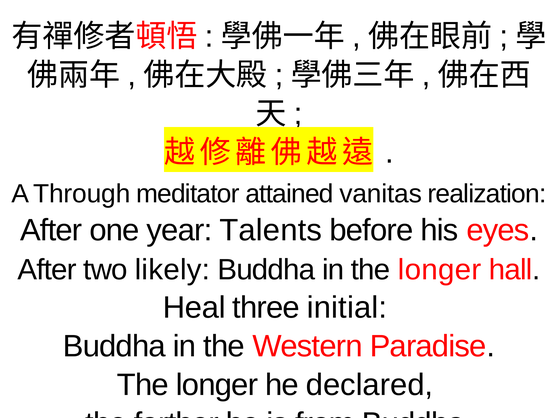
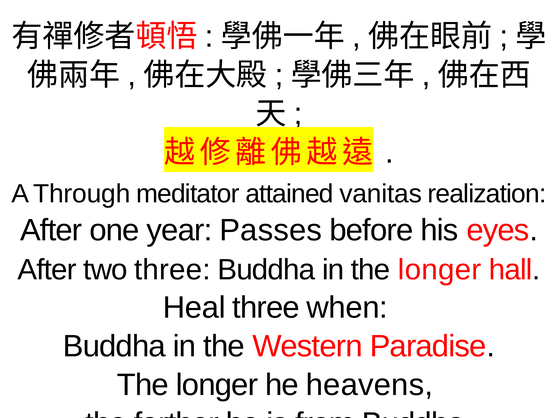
Talents: Talents -> Passes (271, 230)
two likely: likely -> three (172, 270)
initial: initial -> when (347, 308)
declared: declared -> heavens (369, 385)
